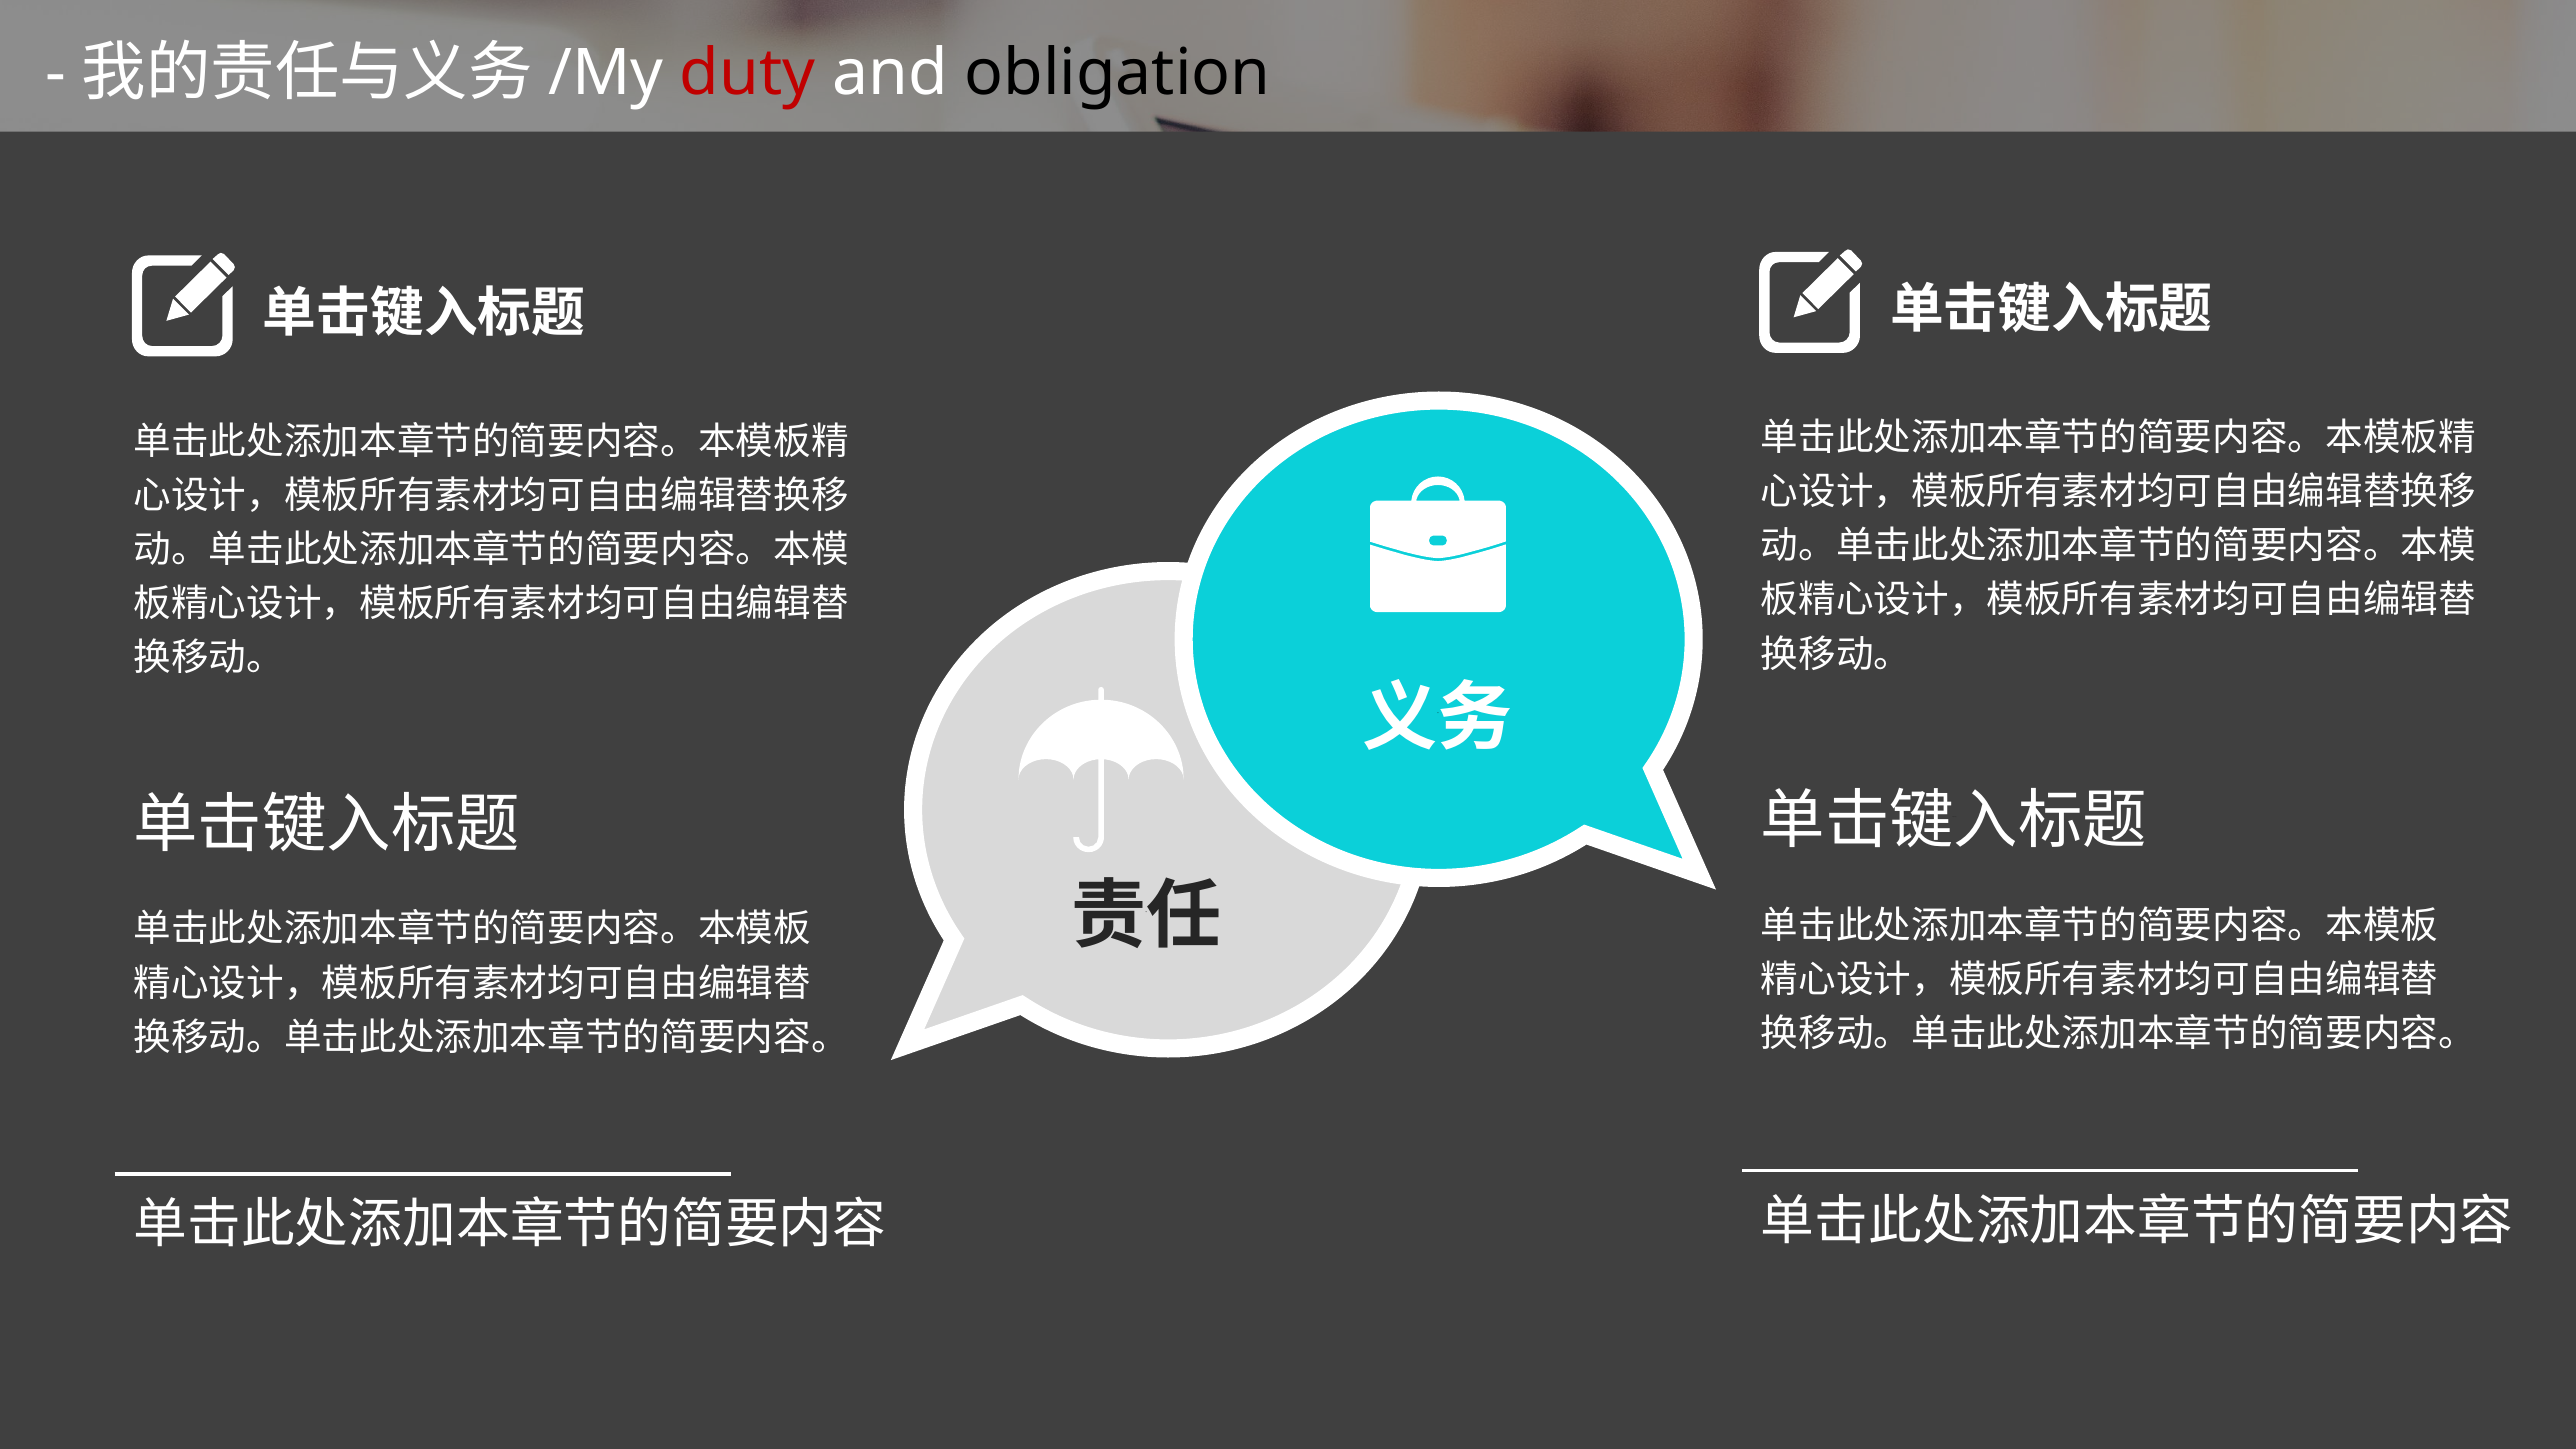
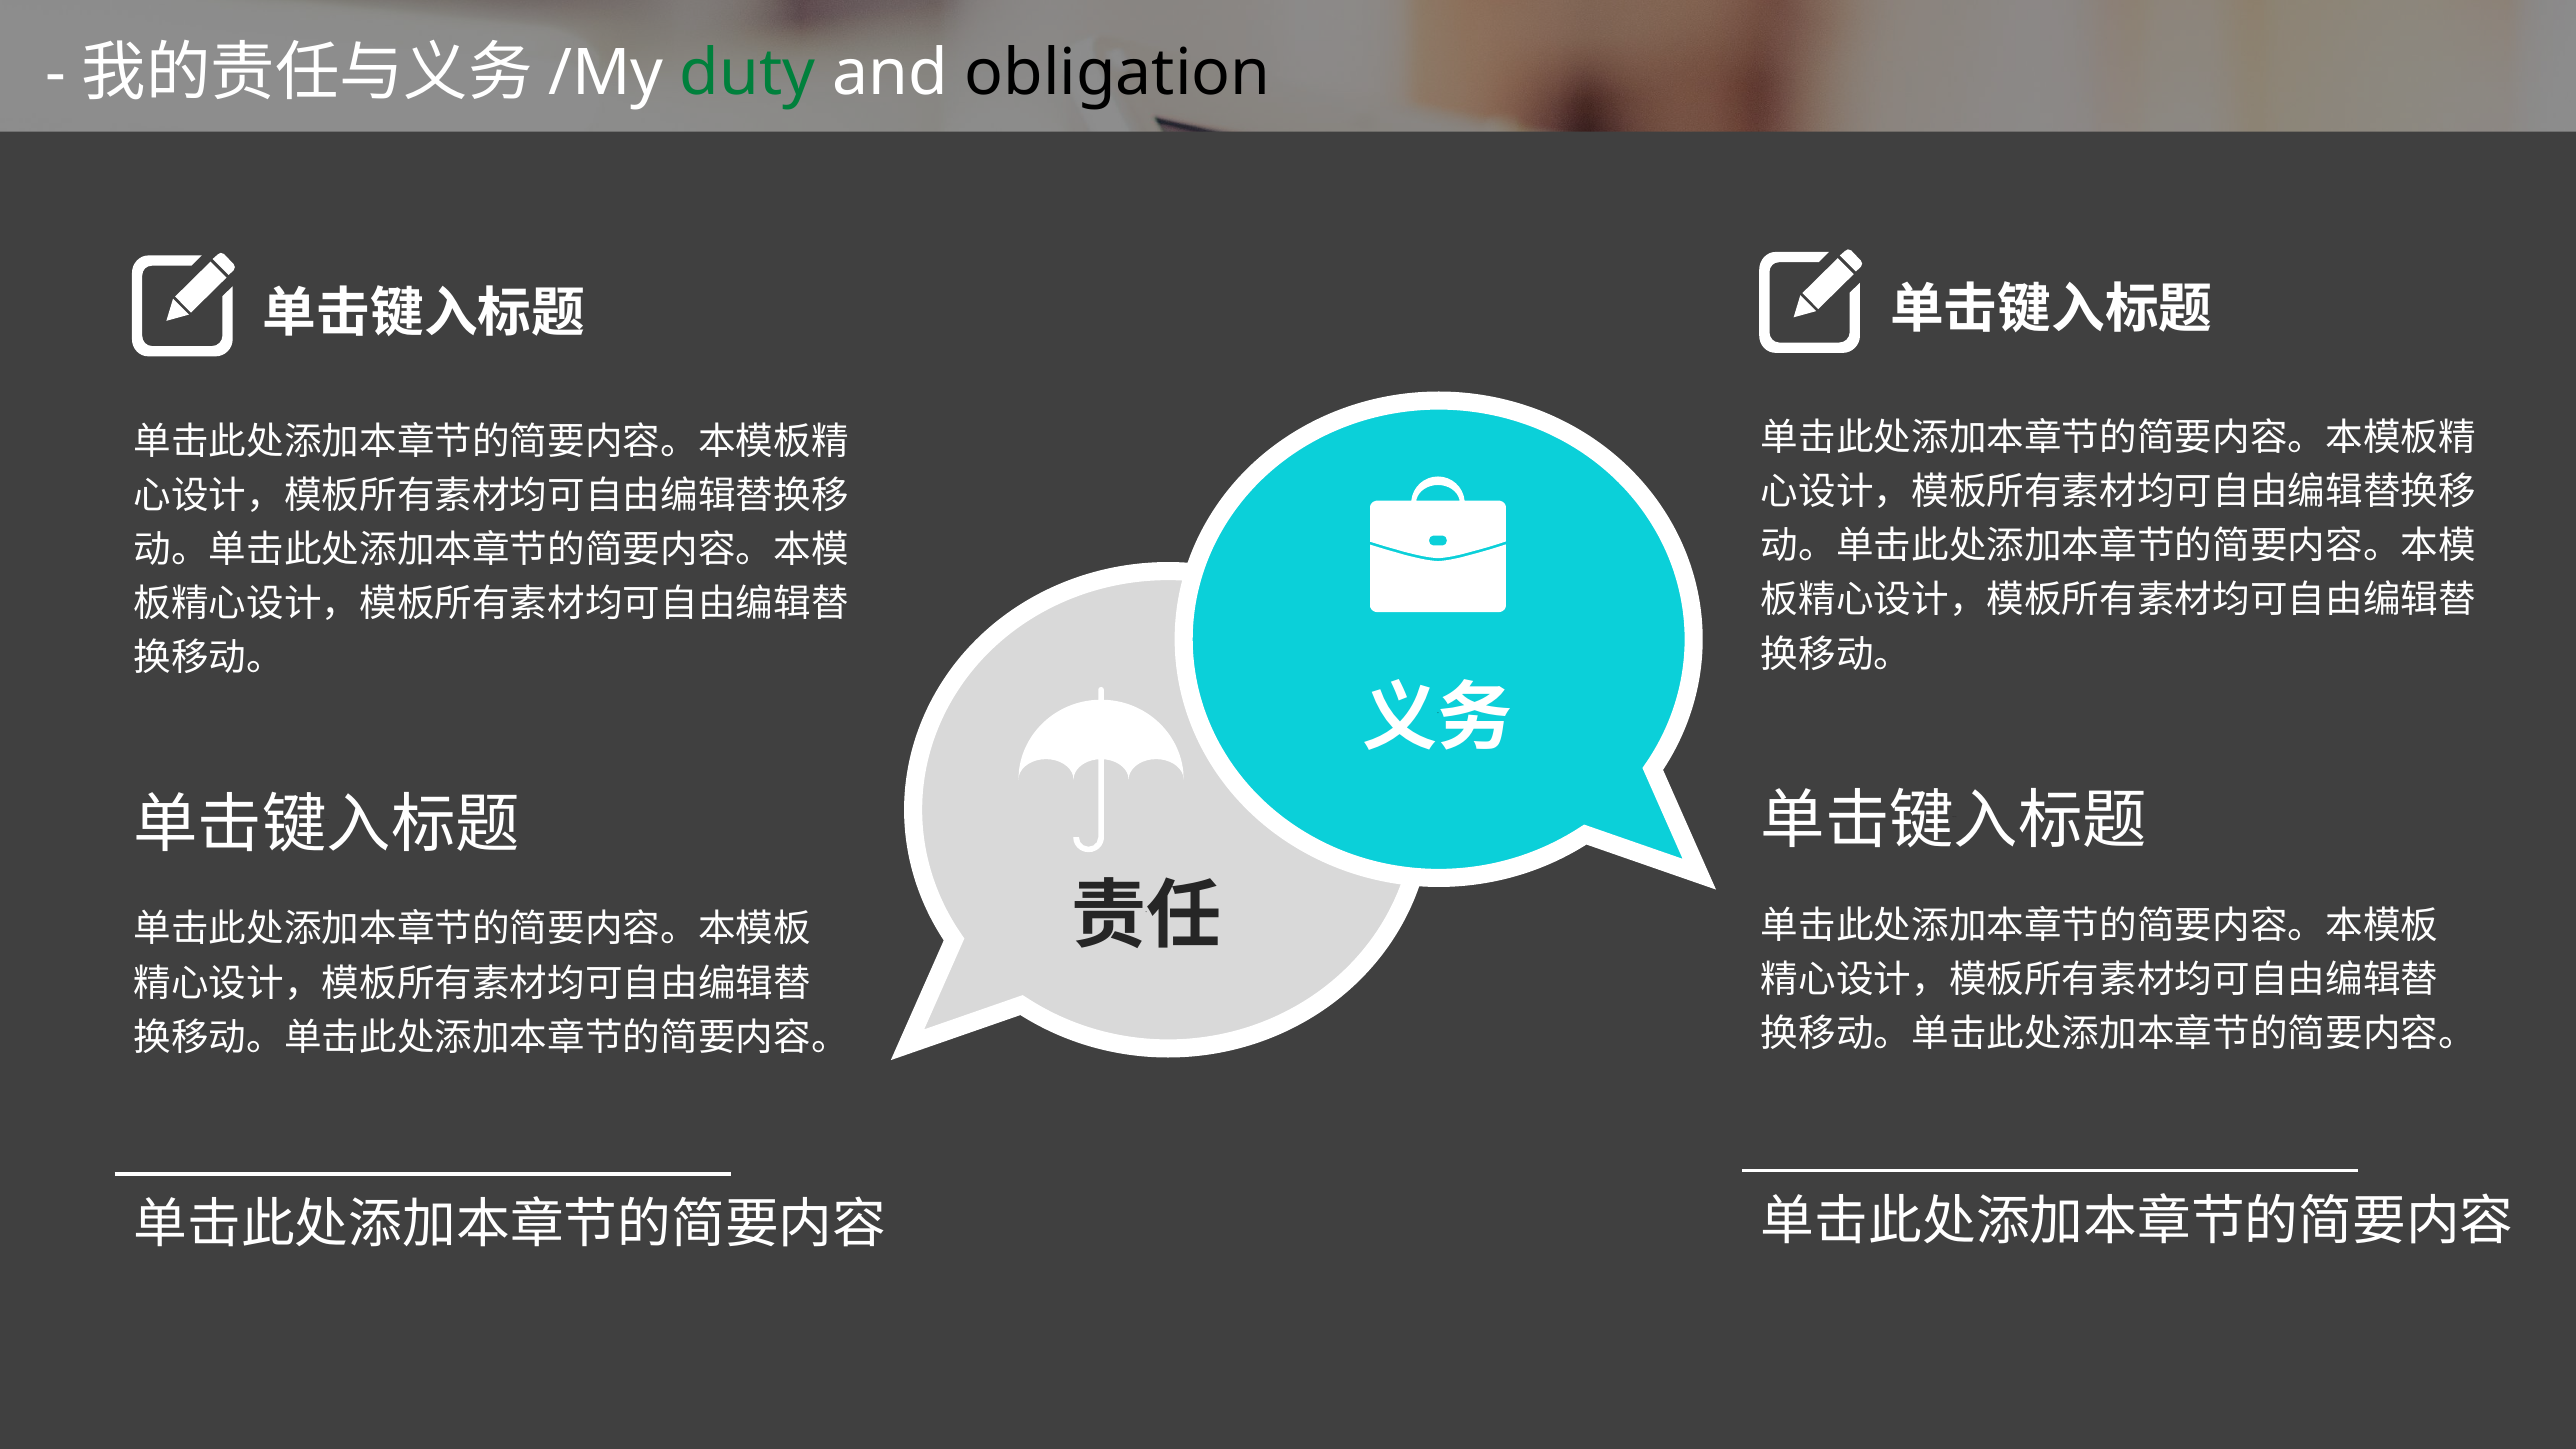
duty colour: red -> green (748, 73)
